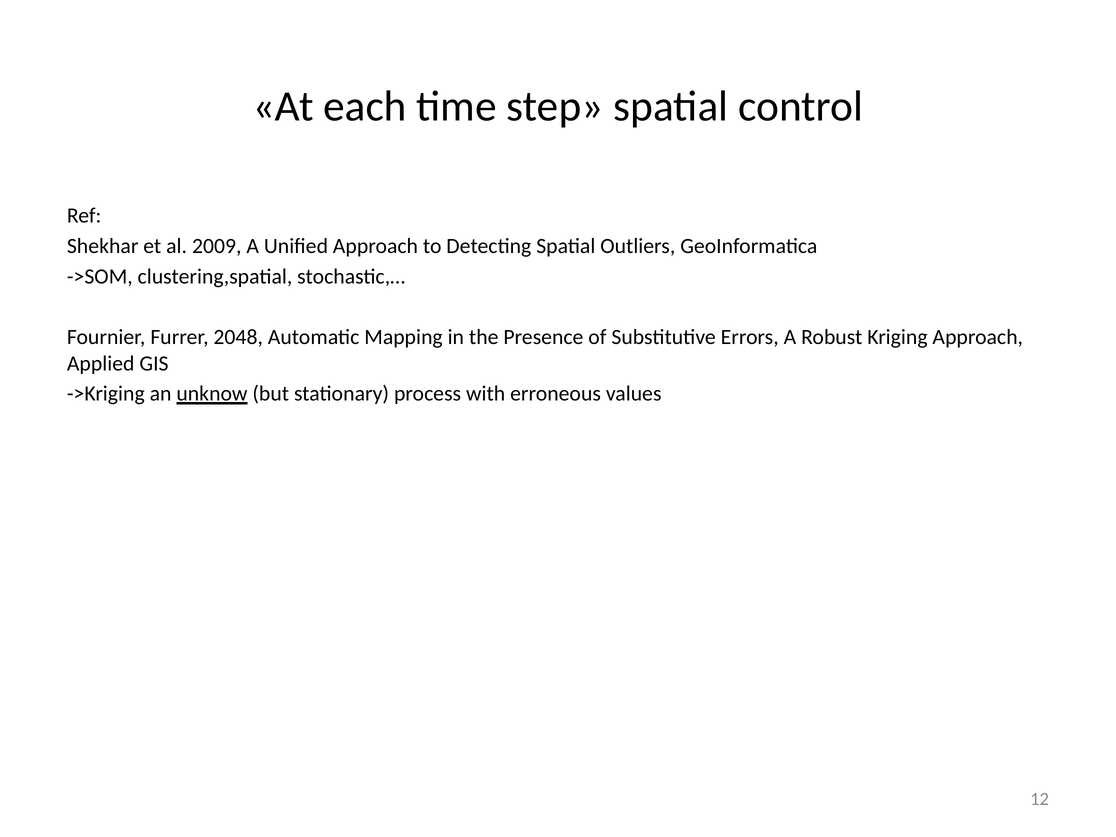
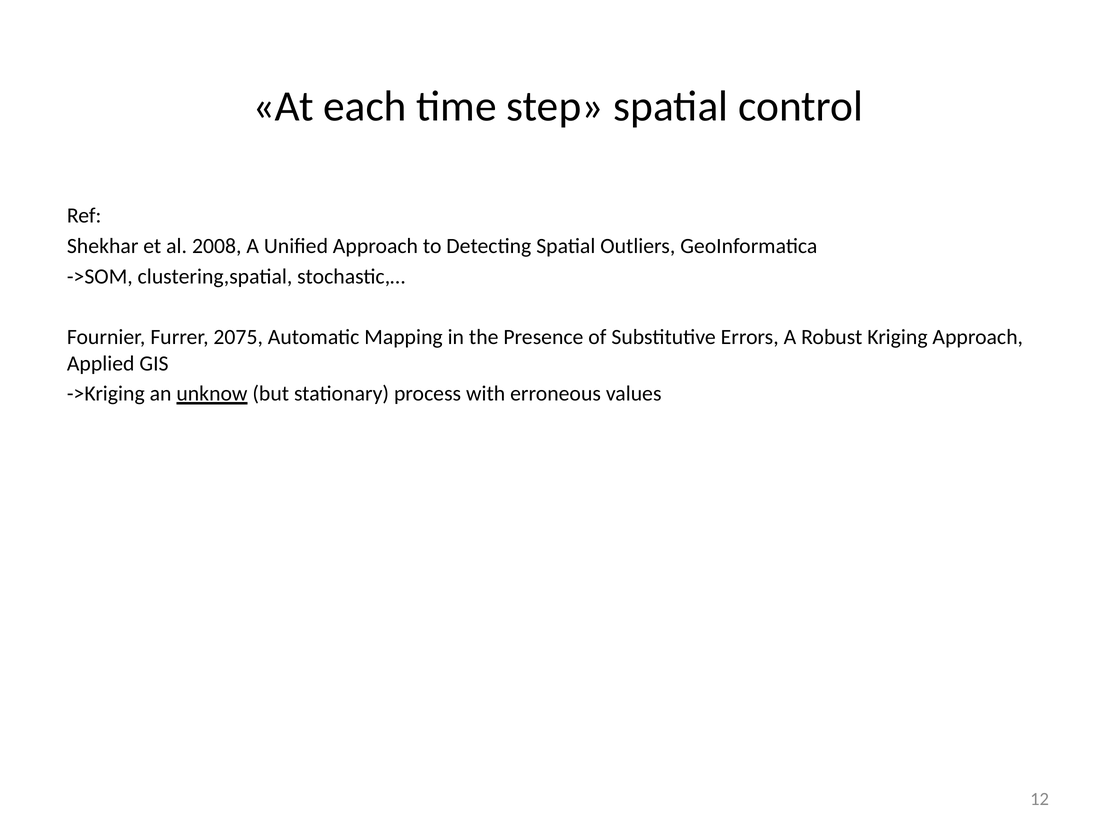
2009: 2009 -> 2008 (217, 246)
2048: 2048 -> 2075 (238, 337)
